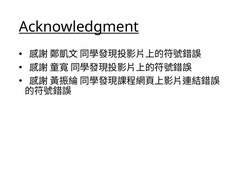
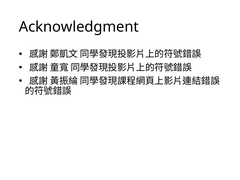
Acknowledgment underline: present -> none (79, 27)
